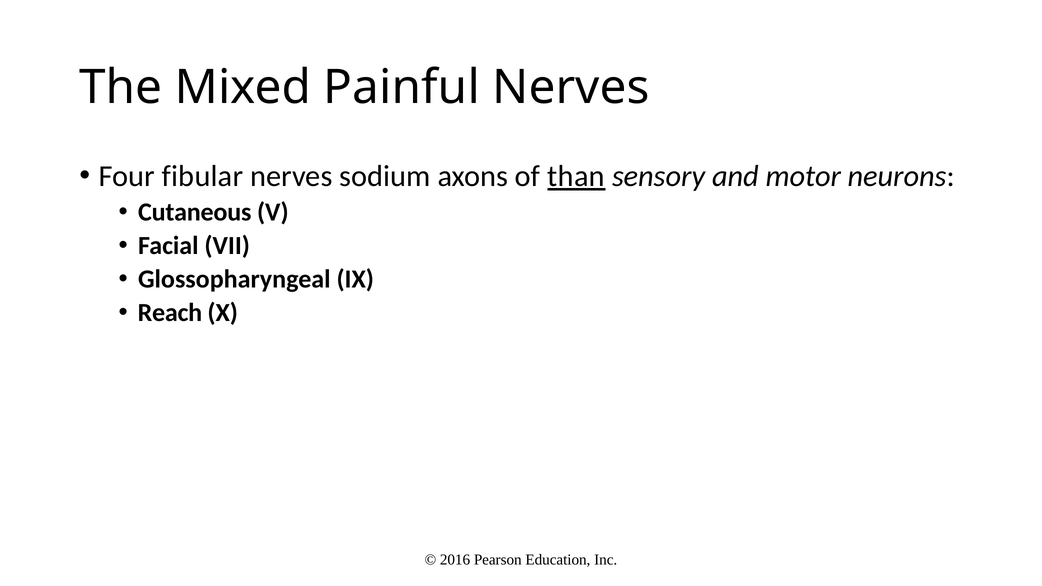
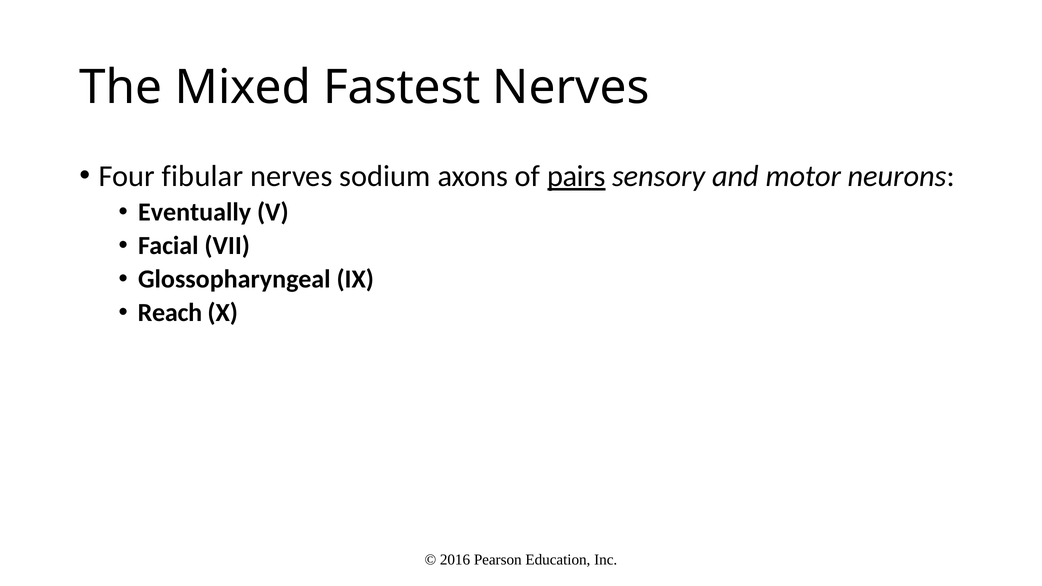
Painful: Painful -> Fastest (402, 88)
than: than -> pairs (576, 176)
Cutaneous: Cutaneous -> Eventually (195, 212)
